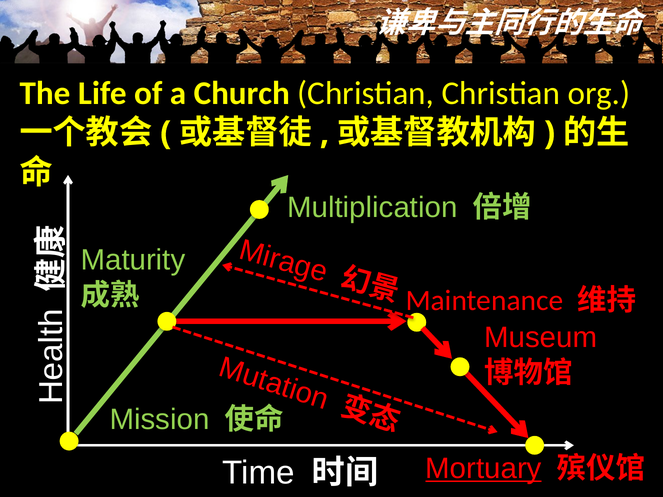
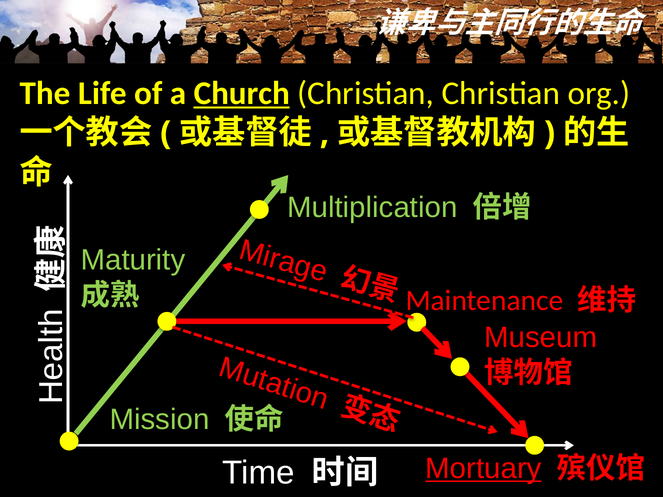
Church underline: none -> present (242, 93)
